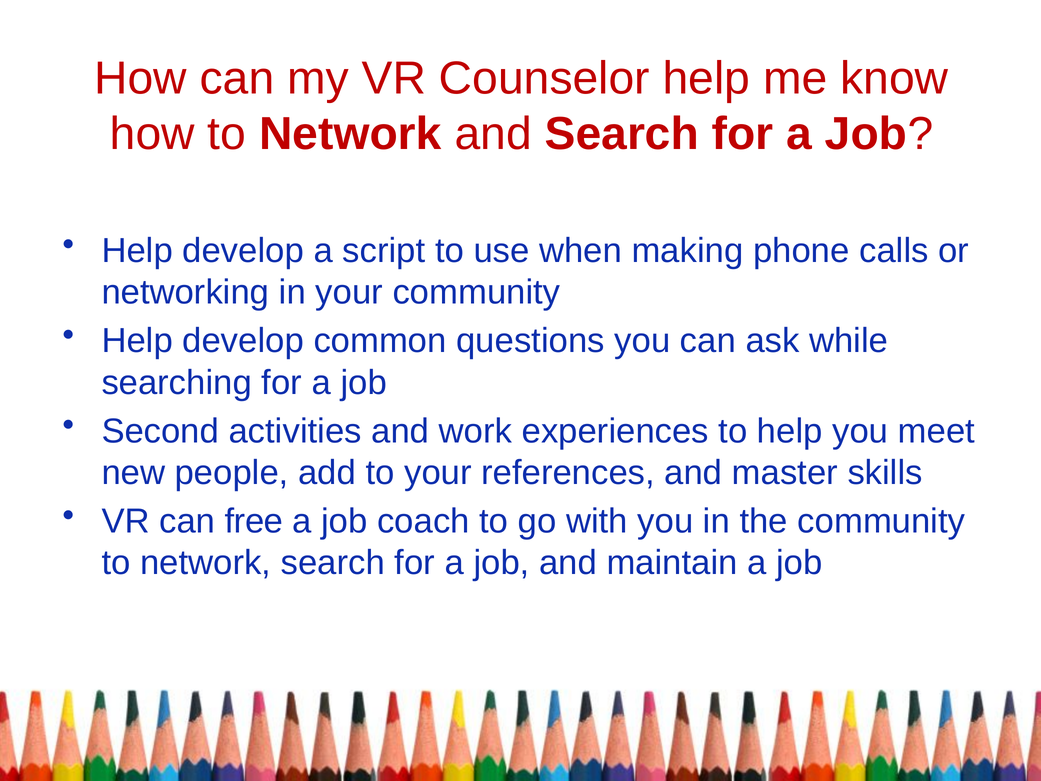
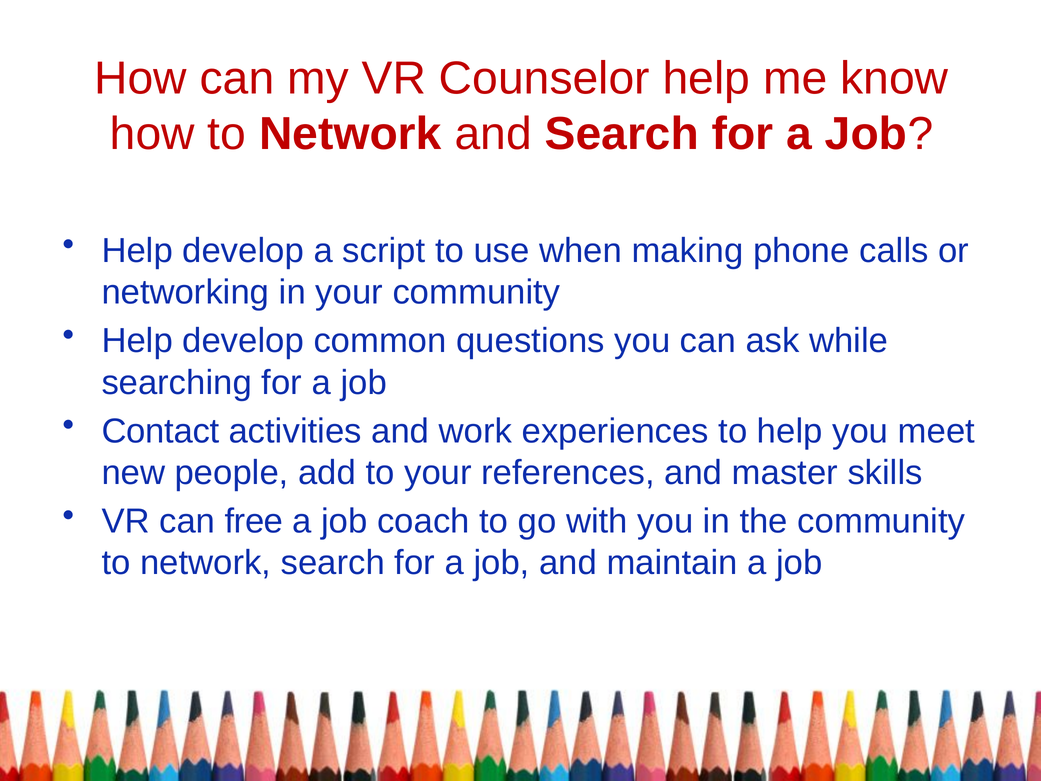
Second: Second -> Contact (160, 431)
